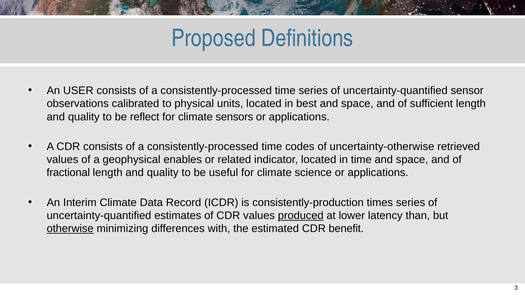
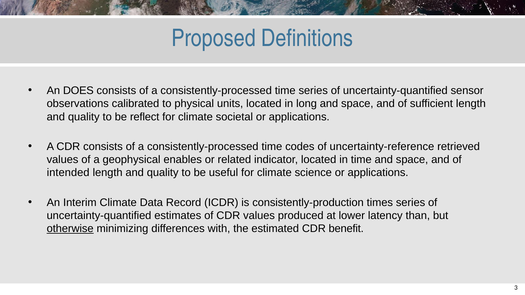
USER: USER -> DOES (78, 91)
best: best -> long (307, 104)
sensors: sensors -> societal (234, 117)
uncertainty-otherwise: uncertainty-otherwise -> uncertainty-reference (382, 147)
fractional: fractional -> intended (68, 173)
produced underline: present -> none (301, 216)
